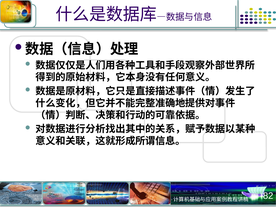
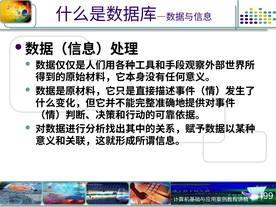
82: 82 -> 99 (268, 196)
